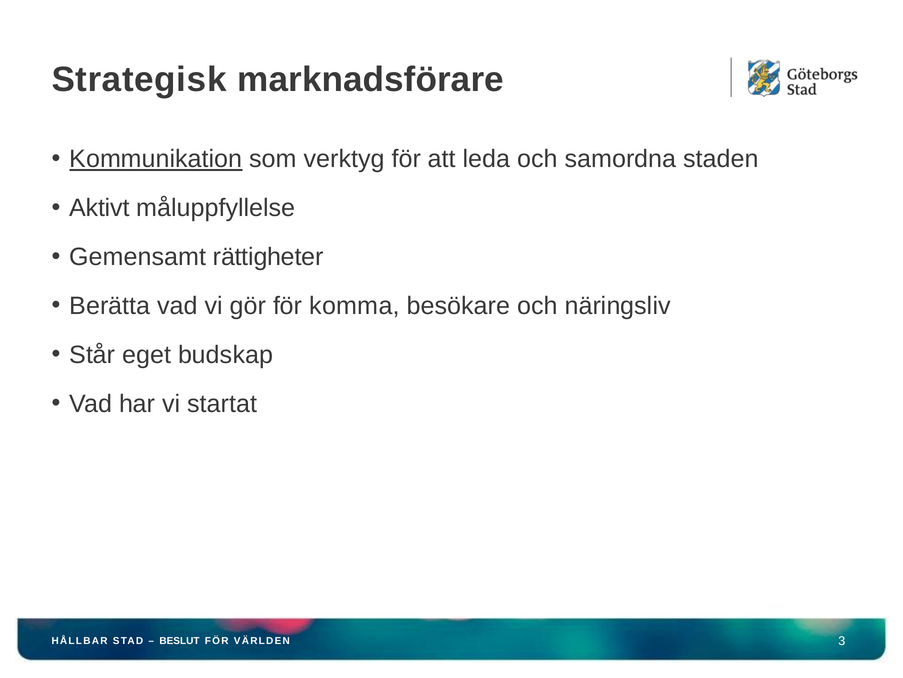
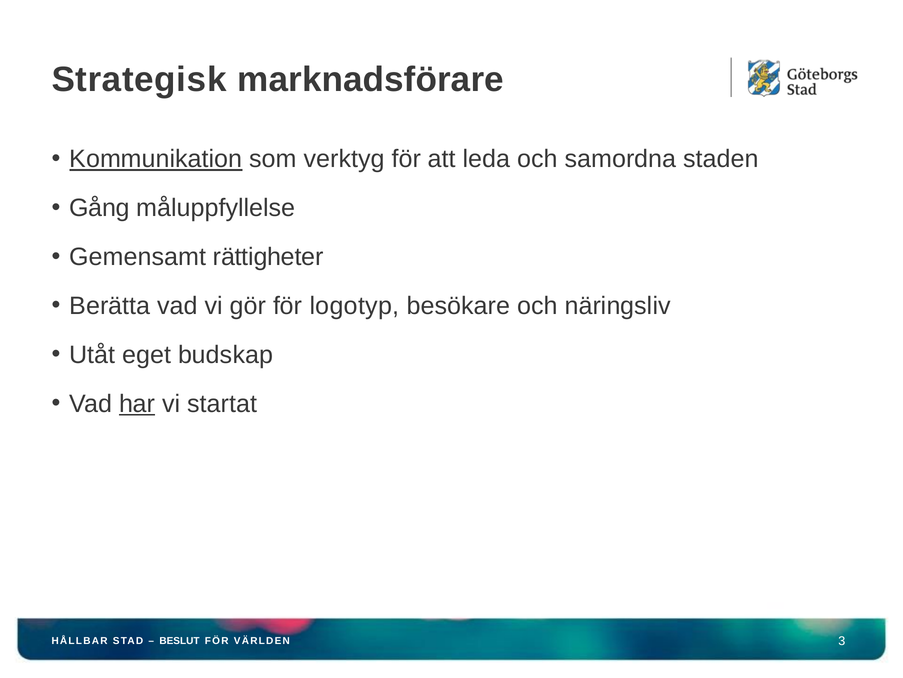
Aktivt: Aktivt -> Gång (99, 208)
komma: komma -> logotyp (354, 306)
Står: Står -> Utåt (92, 355)
har underline: none -> present (137, 404)
